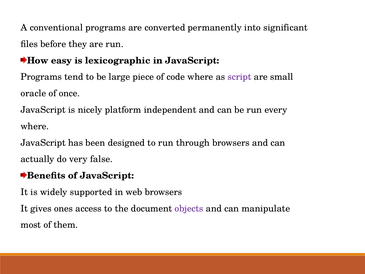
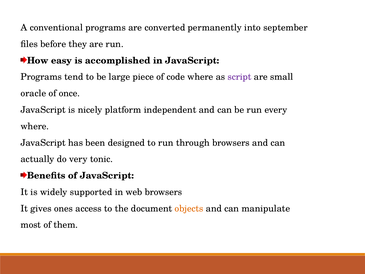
significant: significant -> september (285, 28)
lexicographic: lexicographic -> accomplished (118, 60)
false: false -> tonic (101, 159)
objects colour: purple -> orange (189, 208)
